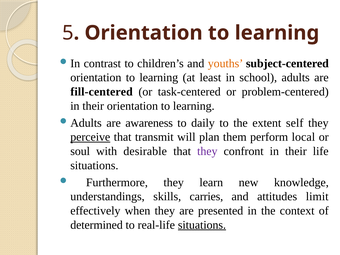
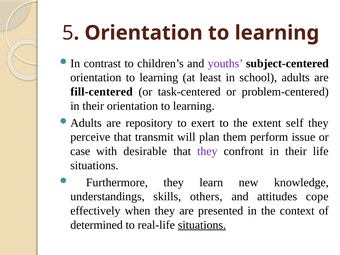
youths colour: orange -> purple (226, 63)
awareness: awareness -> repository (149, 123)
daily: daily -> exert (203, 123)
perceive underline: present -> none (90, 137)
local: local -> issue (303, 137)
soul: soul -> case (80, 151)
carries: carries -> others (206, 197)
limit: limit -> cope (317, 197)
